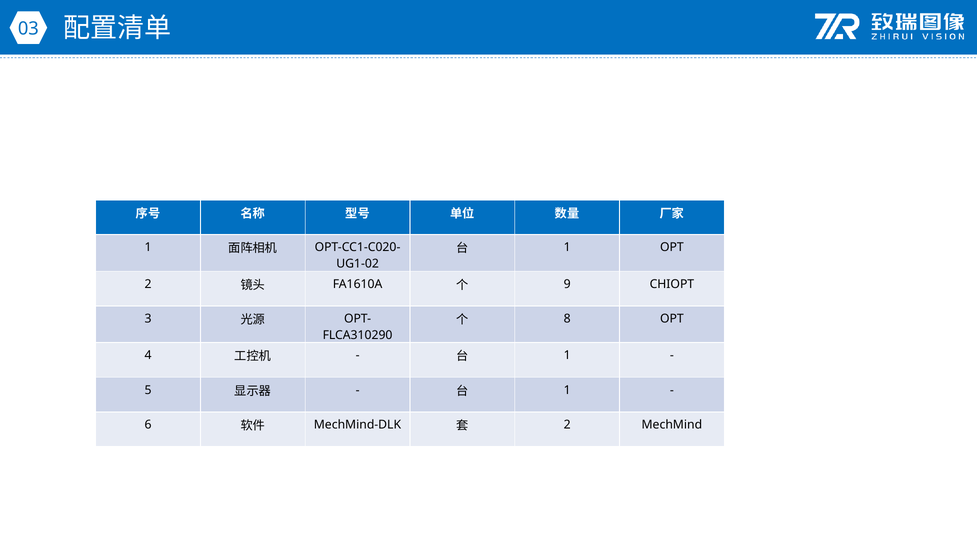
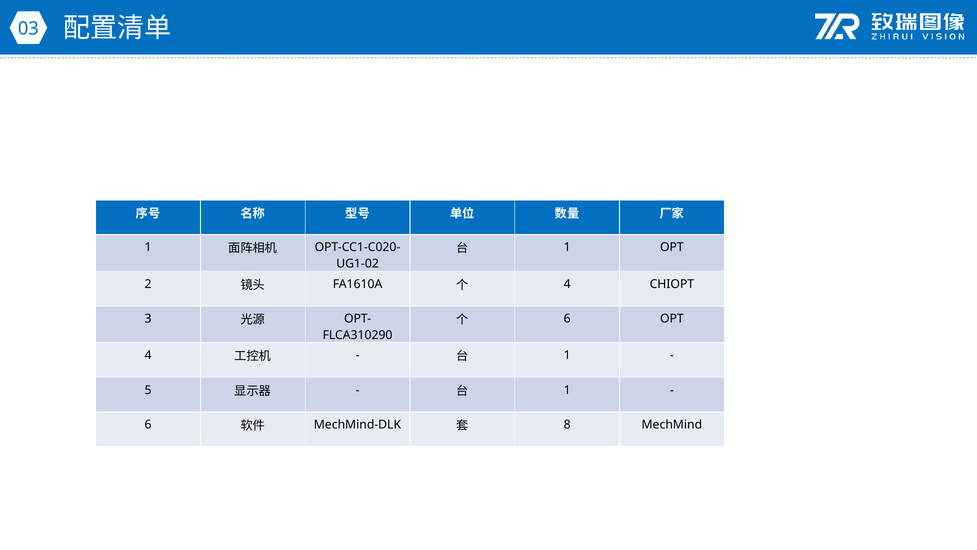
9: 9 -> 4 (567, 284)
8: 8 -> 6 (567, 318)
2: 2 -> 8 (567, 424)
